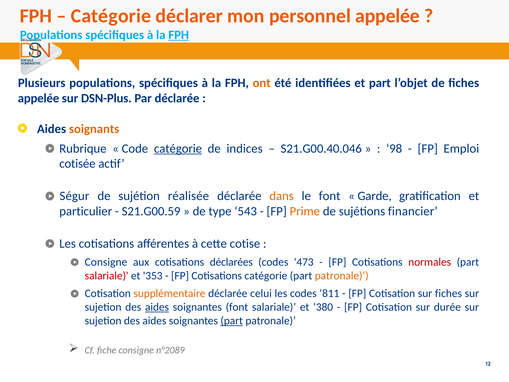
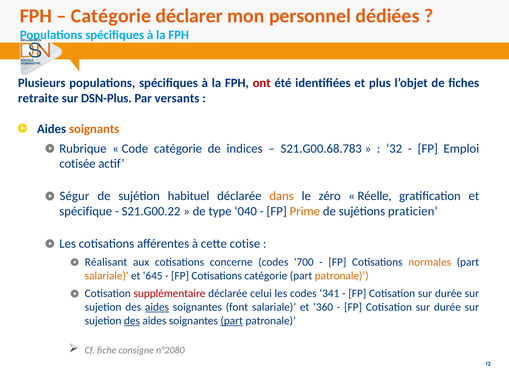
personnel appelée: appelée -> dédiées (387, 16)
FPH underline: present -> none (179, 35)
ont colour: orange -> red (262, 83)
et part: part -> plus (380, 83)
appelée: appelée -> retraite (38, 98)
Par déclarée: déclarée -> versants (177, 98)
catégorie underline: present -> none (178, 148)
S21.G00.40.046: S21.G00.40.046 -> S21.G00.68.783 (321, 148)
98: 98 -> 32 (394, 148)
réalisée: réalisée -> habituel (189, 196)
le font: font -> zéro (330, 196)
Garde: Garde -> Réelle (375, 196)
particulier: particulier -> spécifique (86, 211)
S21.G00.59: S21.G00.59 -> S21.G00.22 (151, 211)
543: 543 -> 040 (246, 211)
financier: financier -> praticien (413, 211)
Consigne: Consigne -> Réalisant (106, 262)
déclarées: déclarées -> concerne (231, 262)
473: 473 -> 700 (304, 262)
normales colour: red -> orange (430, 262)
salariale colour: red -> orange (107, 276)
353: 353 -> 645 (153, 276)
supplémentaire colour: orange -> red (170, 293)
811: 811 -> 341 (329, 293)
fiches: fiches -> durée (448, 293)
380: 380 -> 360 (323, 307)
des underline: none -> present (132, 321)
n°2089: n°2089 -> n°2080 (170, 350)
